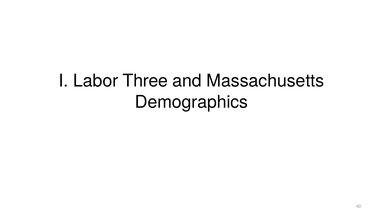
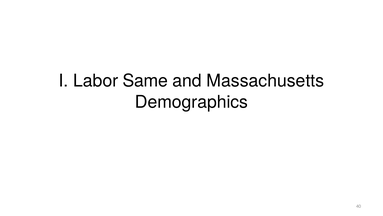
Three: Three -> Same (145, 81)
